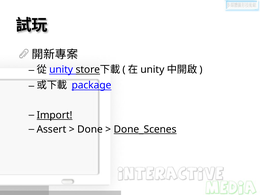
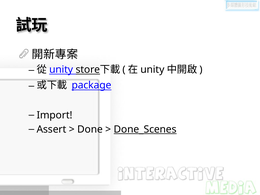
Import underline: present -> none (55, 115)
